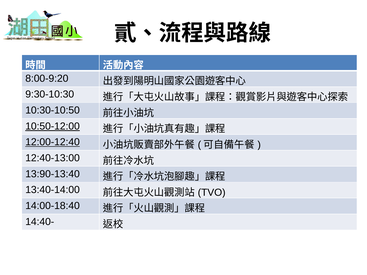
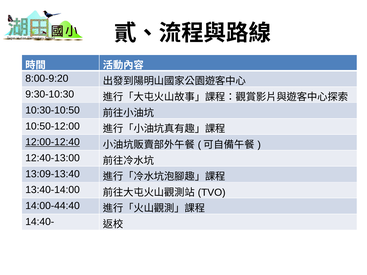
10:50-12:00 underline: present -> none (53, 126)
13:90-13:40: 13:90-13:40 -> 13:09-13:40 (53, 174)
14:00-18:40: 14:00-18:40 -> 14:00-44:40 (53, 206)
